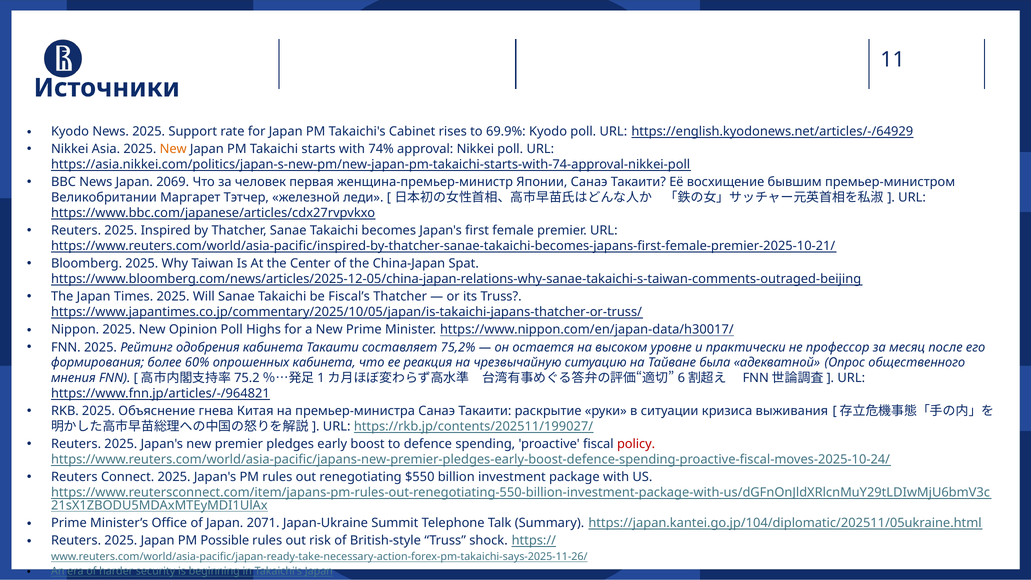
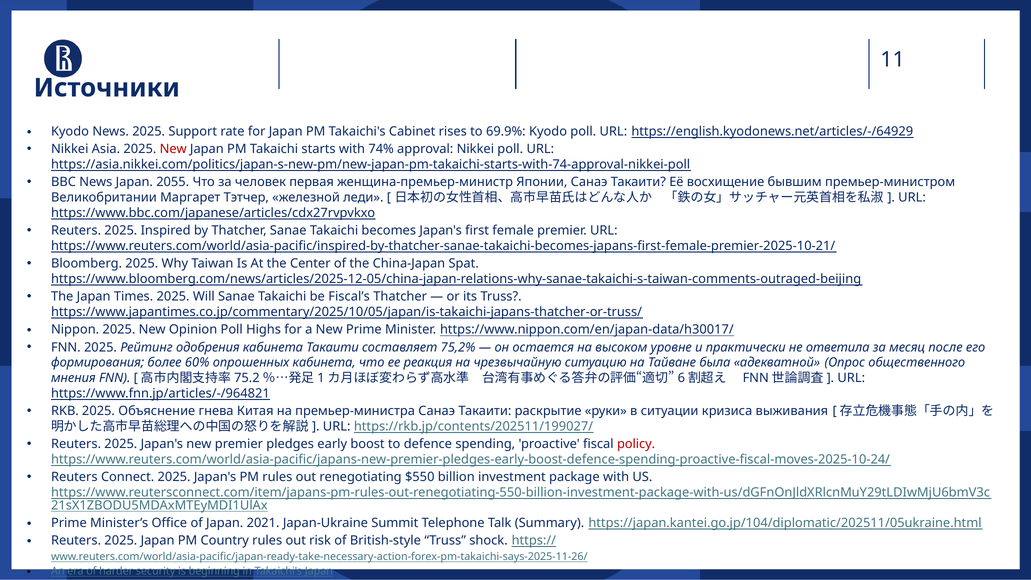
New colour: orange -> red (173, 149)
2069: 2069 -> 2055 (173, 182)
профессор: профессор -> ответила (838, 347)
2071: 2071 -> 2021 (263, 523)
Possible: Possible -> Country (225, 541)
